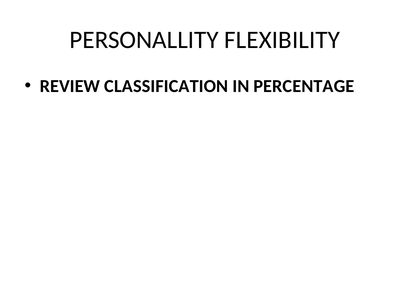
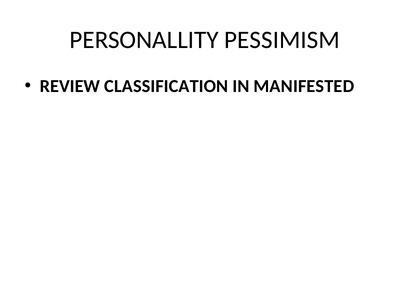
FLEXIBILITY: FLEXIBILITY -> PESSIMISM (282, 40)
PERCENTAGE: PERCENTAGE -> MANIFESTED (304, 86)
